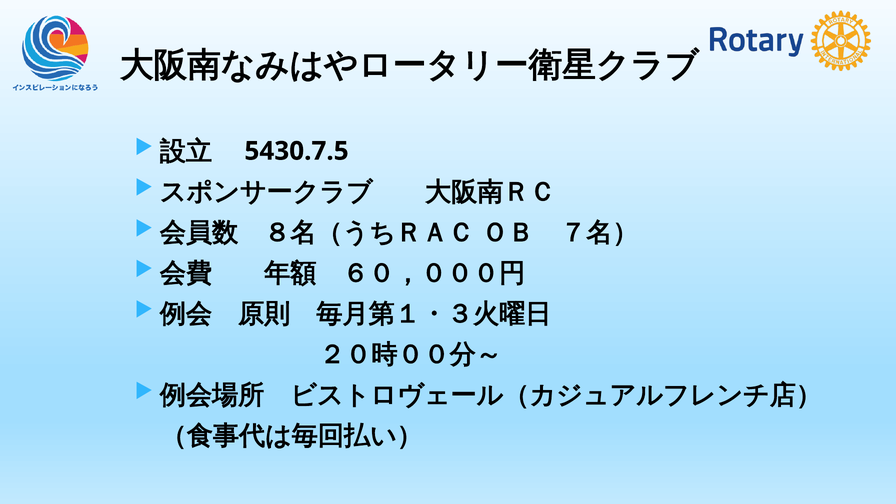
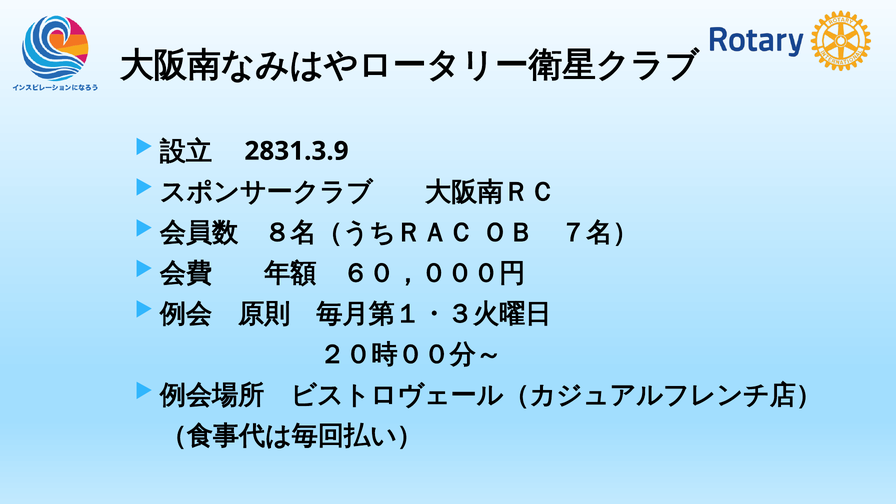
5430.7.5: 5430.7.5 -> 2831.3.9 (297, 151)
